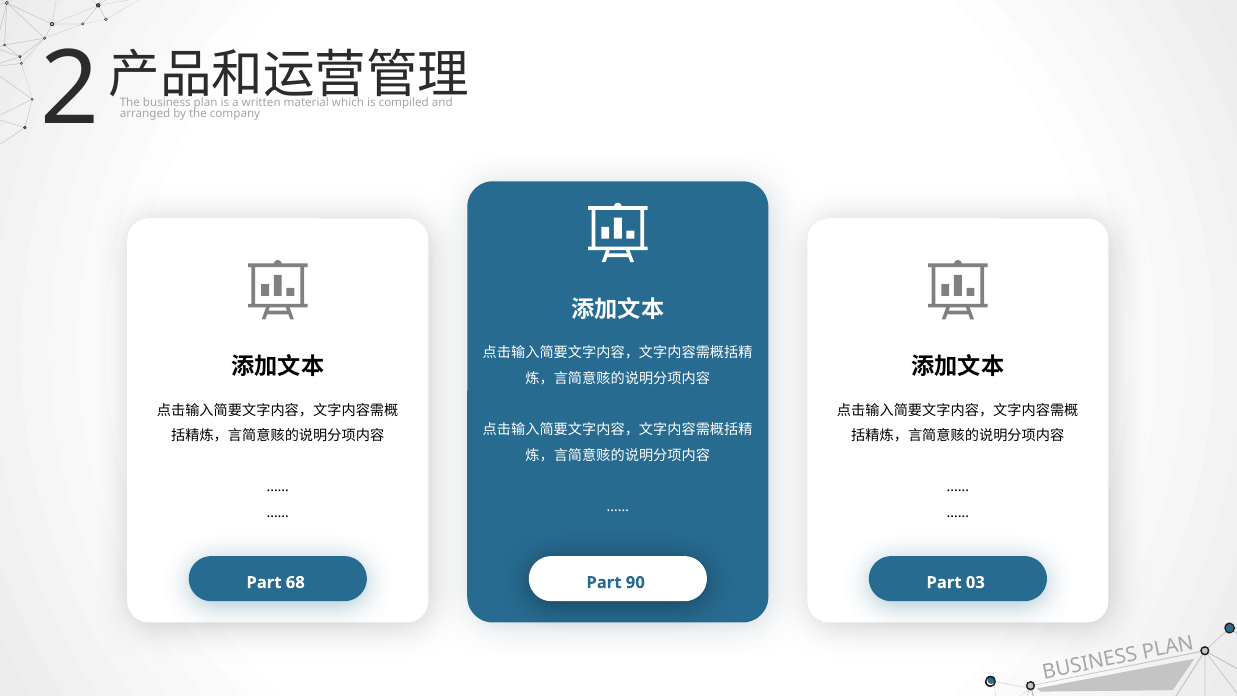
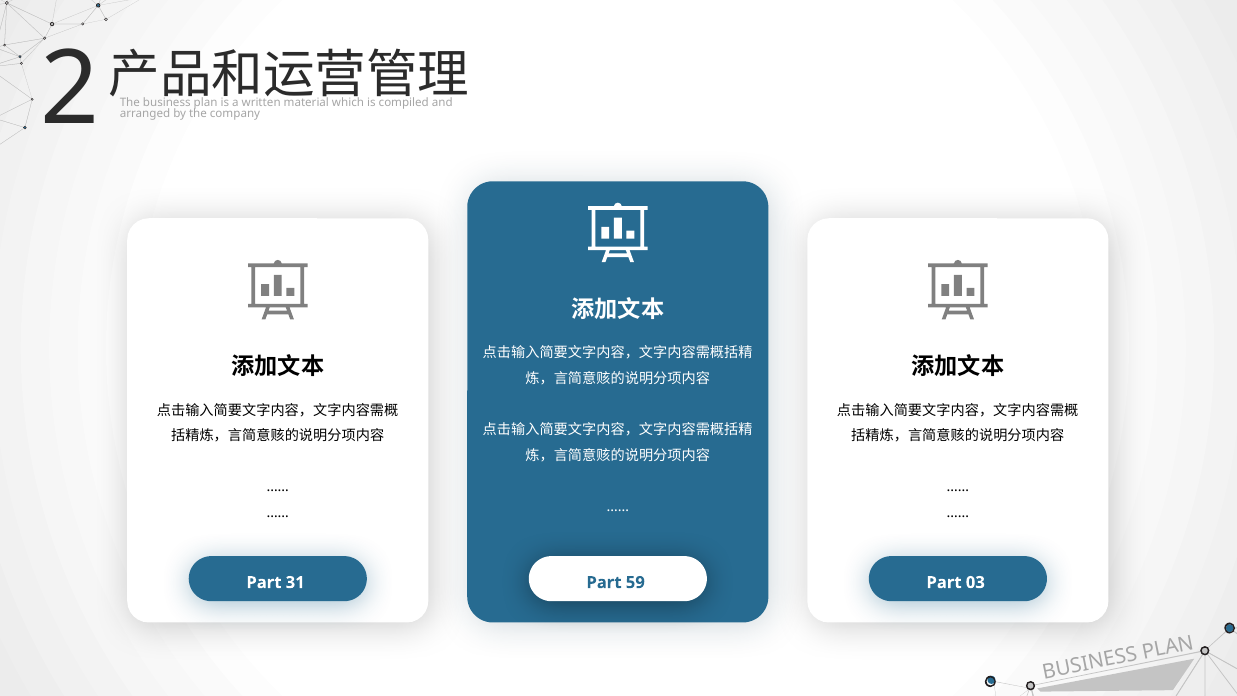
68: 68 -> 31 (295, 582)
90: 90 -> 59 (635, 582)
